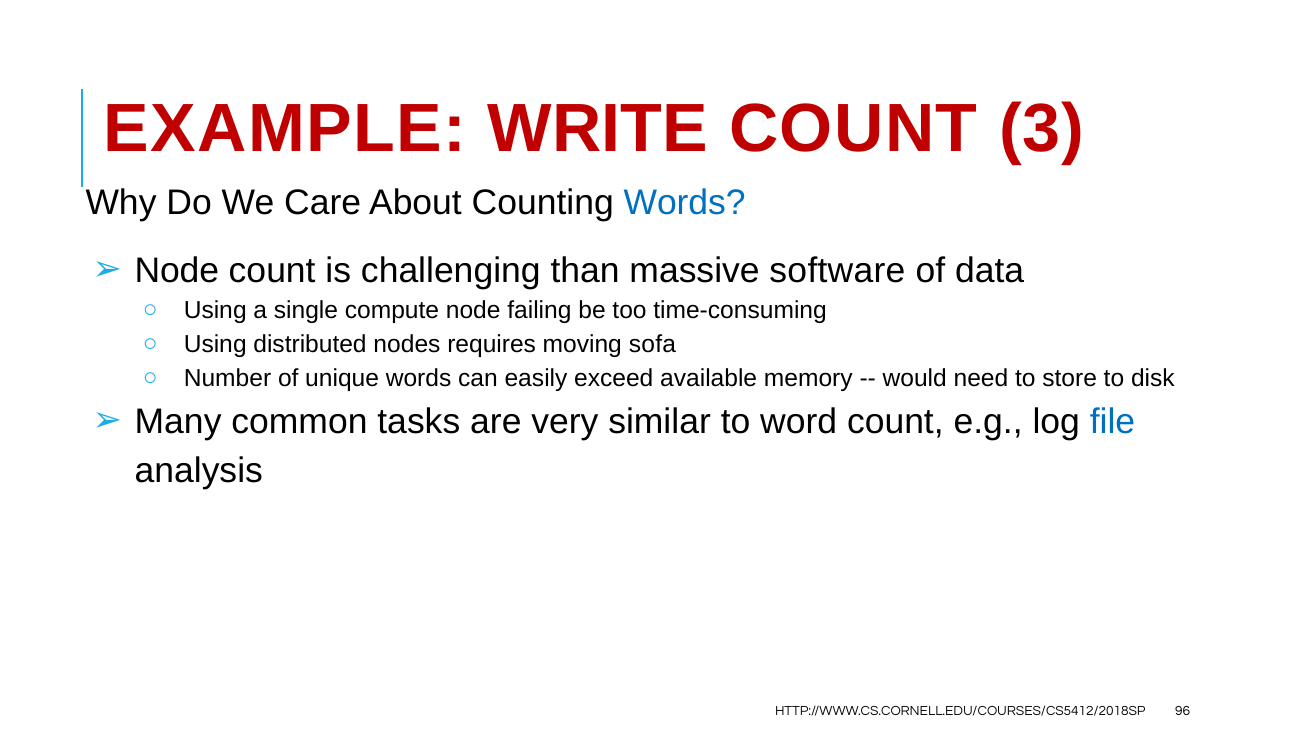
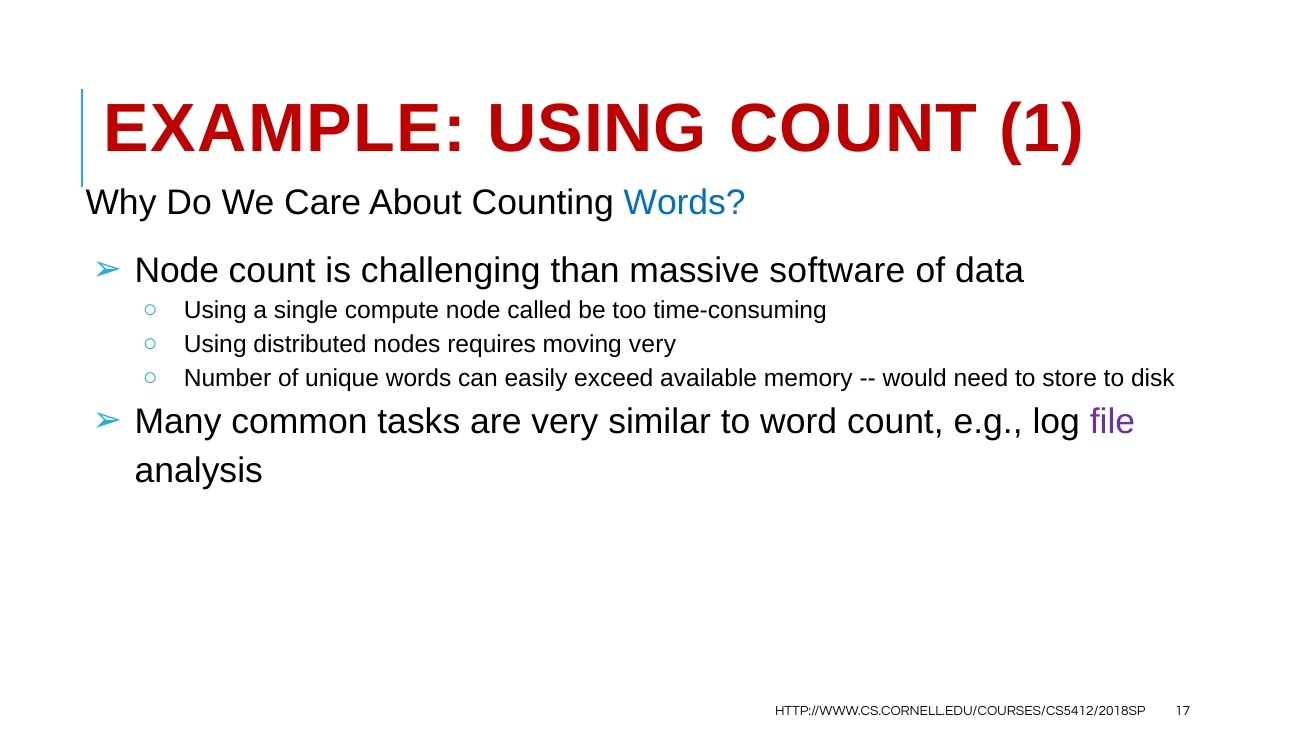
EXAMPLE WRITE: WRITE -> USING (597, 129)
3: 3 -> 1 (1042, 129)
failing: failing -> called (539, 311)
moving sofa: sofa -> very (653, 345)
file colour: blue -> purple (1112, 422)
96: 96 -> 17 (1183, 711)
